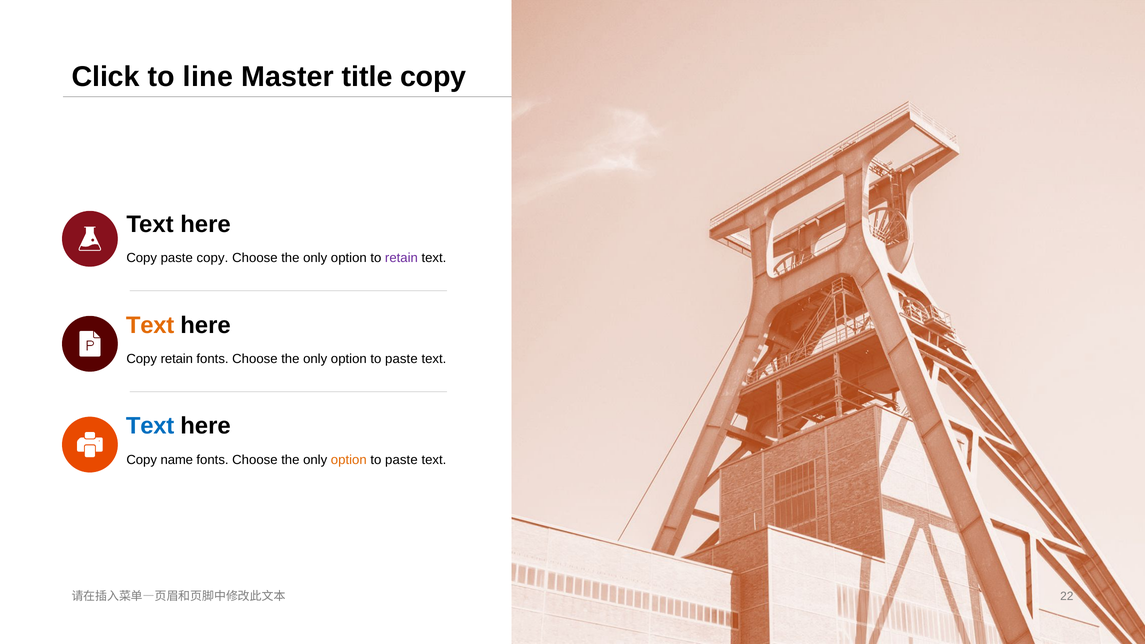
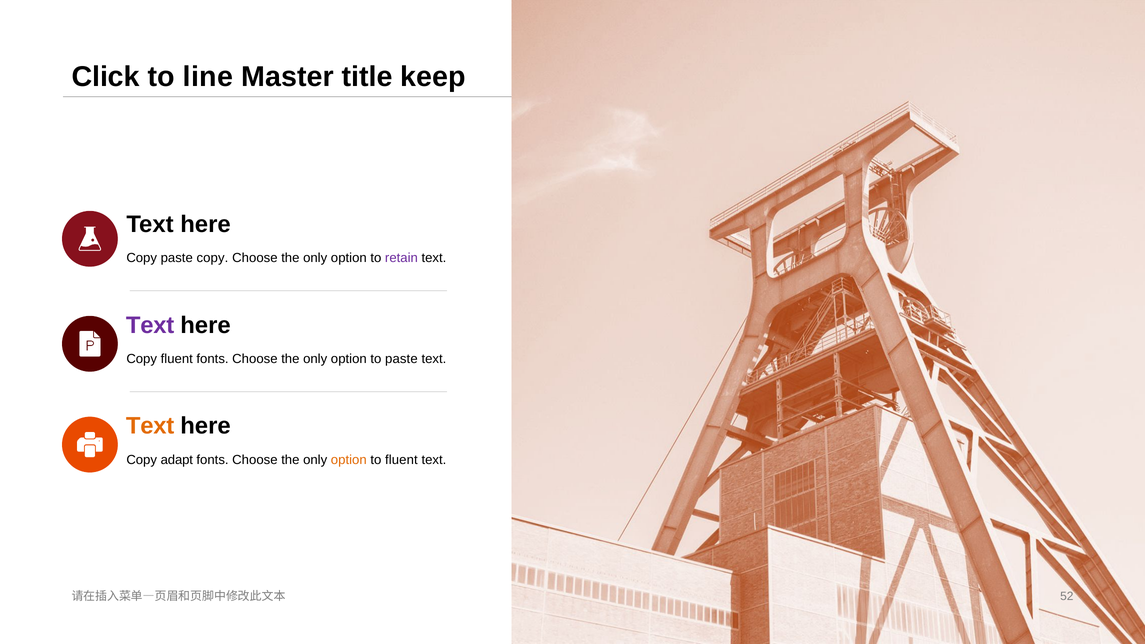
title copy: copy -> keep (433, 77)
Text colour: orange -> purple (150, 325)
Copy retain: retain -> fluent (177, 359)
Text colour: blue -> orange (150, 426)
name: name -> adapt (177, 460)
paste: paste -> fluent (401, 460)
22: 22 -> 52 (1067, 597)
